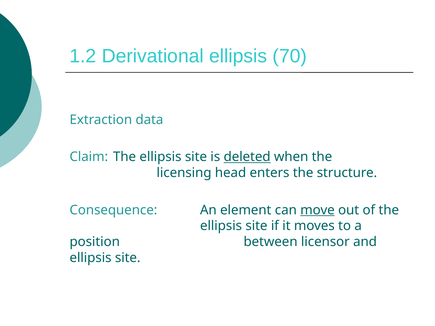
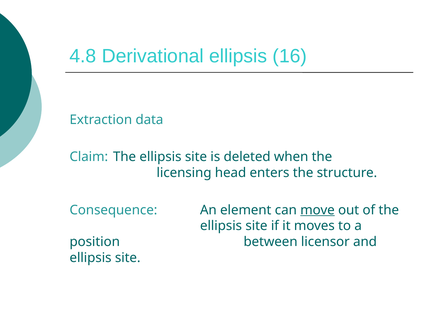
1.2: 1.2 -> 4.8 (83, 56)
70: 70 -> 16 (290, 56)
deleted underline: present -> none (247, 157)
